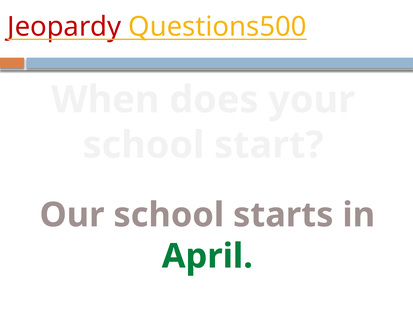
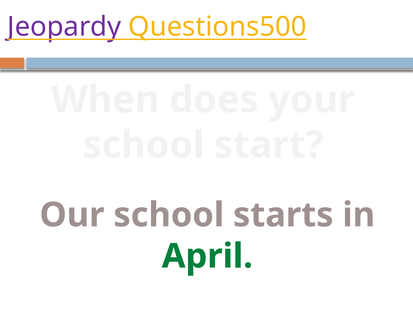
Jeopardy colour: red -> purple (64, 27)
